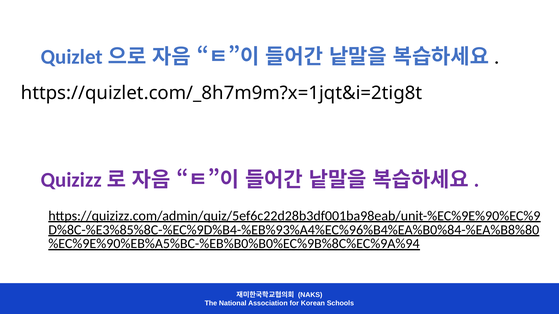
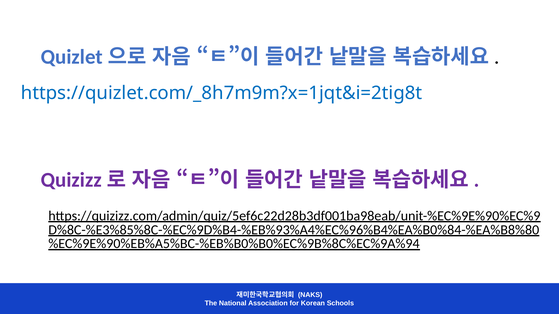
https://quizlet.com/_8h7m9m?x=1jqt&i=2tig8t colour: black -> blue (222, 93)
